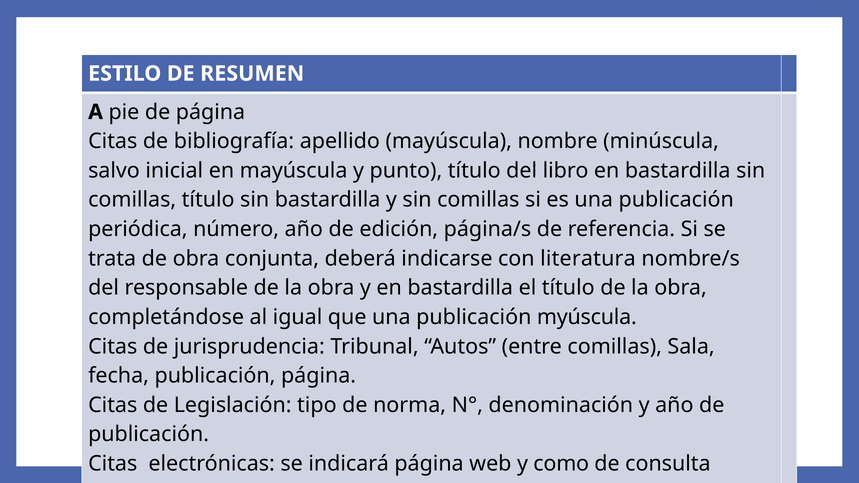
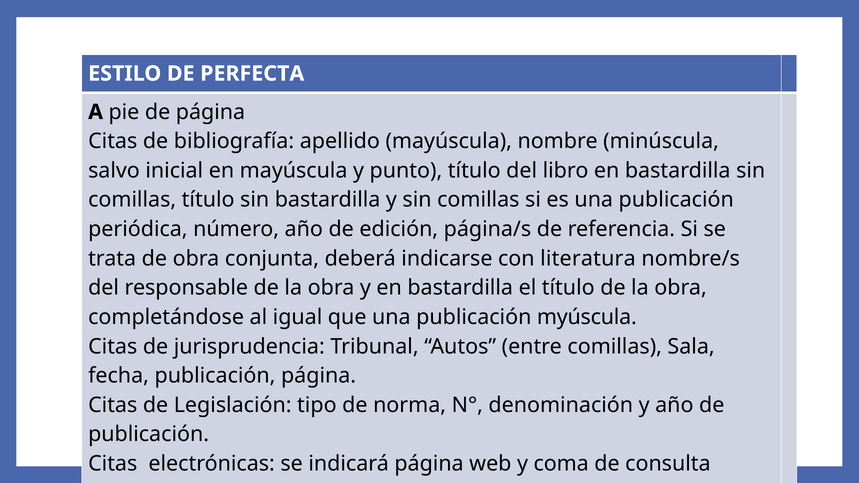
RESUMEN: RESUMEN -> PERFECTA (252, 74)
como: como -> coma (561, 464)
